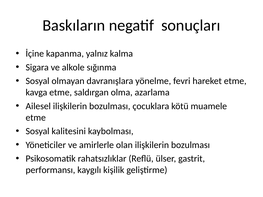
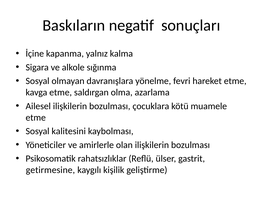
performansı: performansı -> getirmesine (50, 170)
